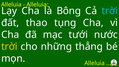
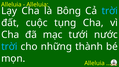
thao: thao -> cuộc (37, 23)
trời colour: yellow -> light blue (9, 47)
thẳng: thẳng -> thành (89, 47)
